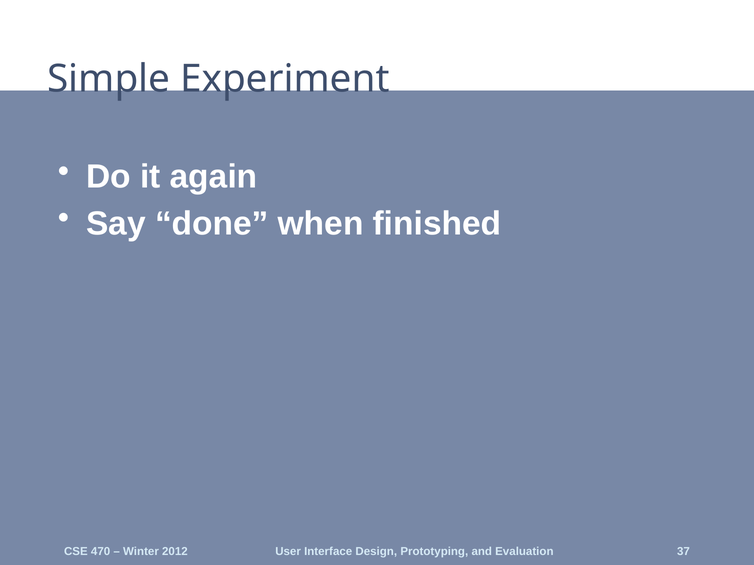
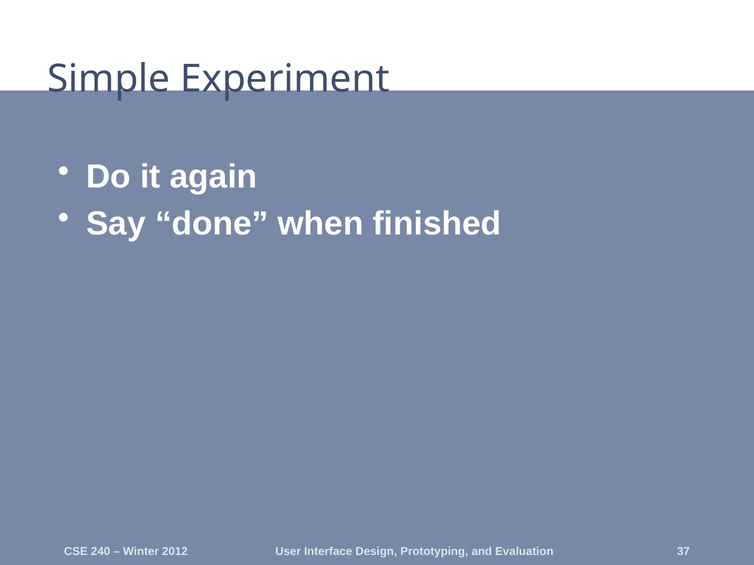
470: 470 -> 240 (101, 552)
